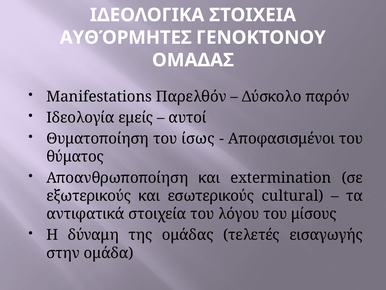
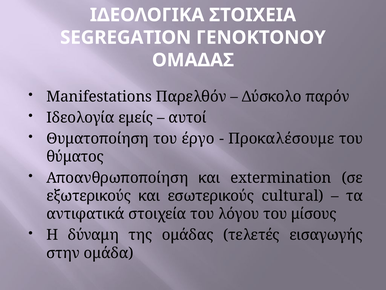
ΑΥΘΌΡΜΗΤΕΣ: ΑΥΘΌΡΜΗΤΕΣ -> SEGREGATION (126, 37)
ίσως: ίσως -> έργο (198, 138)
Αποφασισμένοι: Αποφασισμένοι -> Προκαλέσουμε (281, 138)
